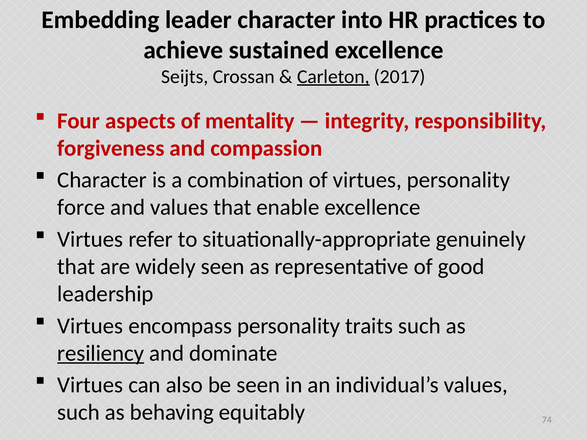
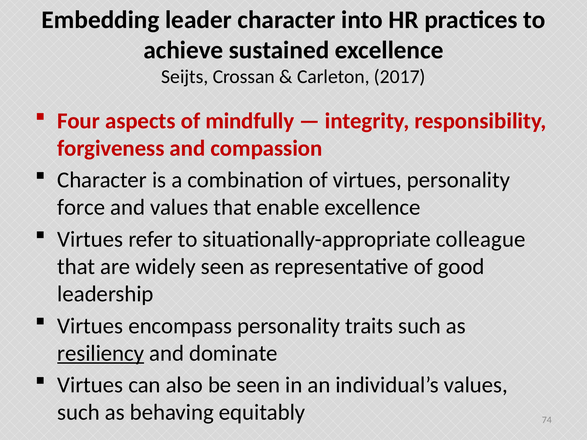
Carleton underline: present -> none (333, 77)
mentality: mentality -> mindfully (250, 121)
genuinely: genuinely -> colleague (481, 239)
